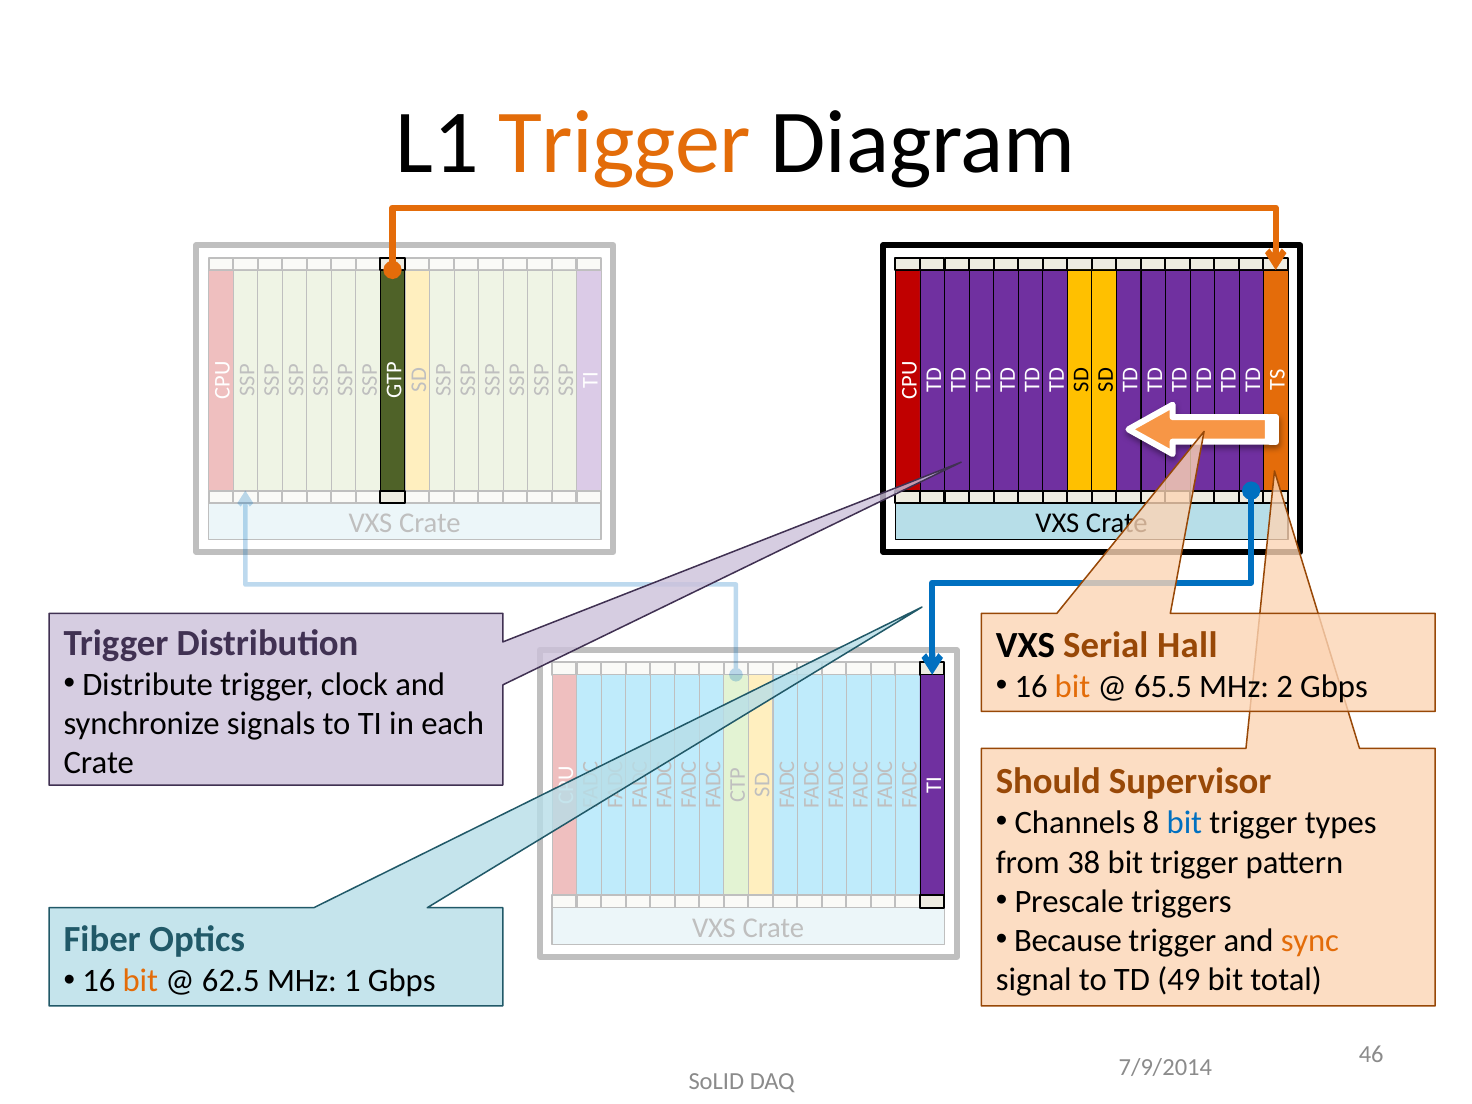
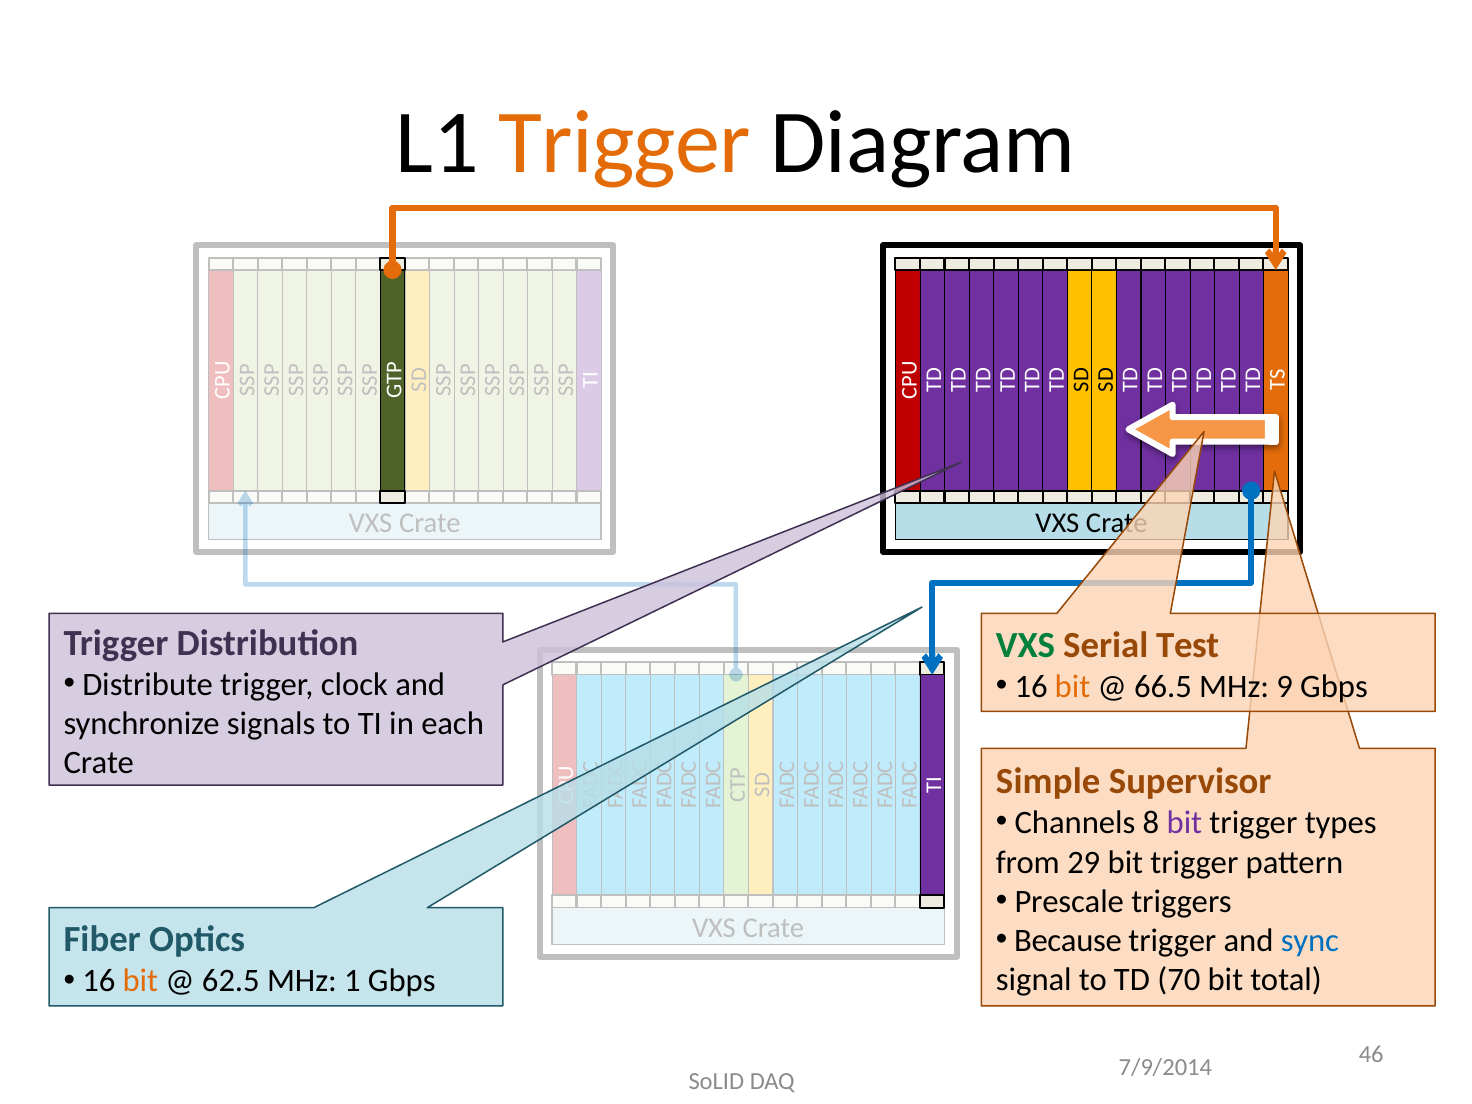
VXS colour: black -> green (1025, 645)
Hall: Hall -> Test (1188, 645)
65.5: 65.5 -> 66.5 (1163, 687)
2: 2 -> 9 (1285, 687)
Should: Should -> Simple (1048, 782)
bit colour: blue -> purple (1184, 823)
38: 38 -> 29 (1084, 862)
sync colour: orange -> blue (1310, 941)
49: 49 -> 70 (1179, 980)
